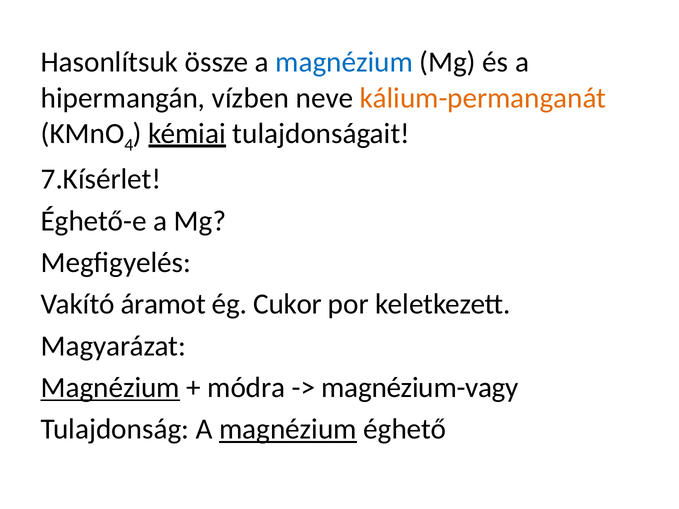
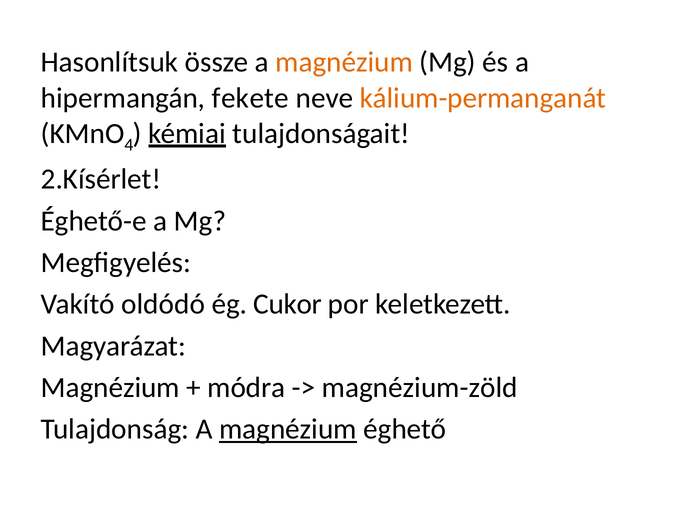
magnézium colour: blue -> orange (344, 62)
vízben: vízben -> fekete (250, 98)
7.Kísérlet: 7.Kísérlet -> 2.Kísérlet (101, 179)
áramot: áramot -> oldódó (163, 304)
Magnézium underline: present -> none (110, 388)
magnézium-vagy: magnézium-vagy -> magnézium-zöld (420, 388)
